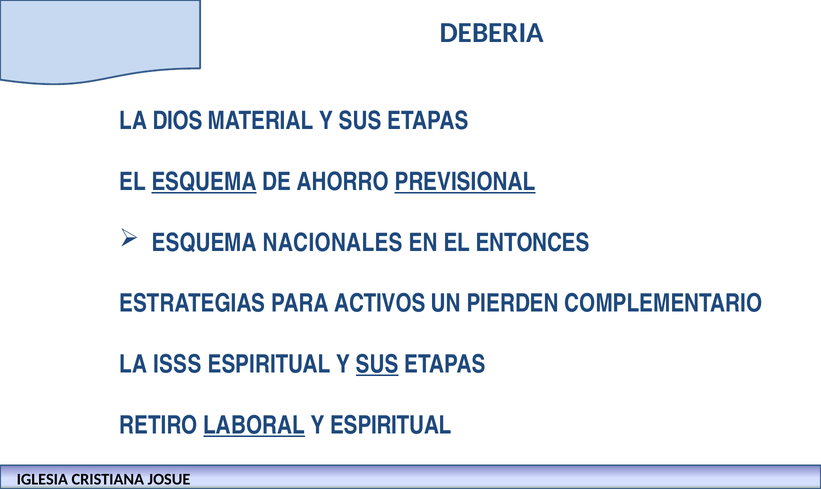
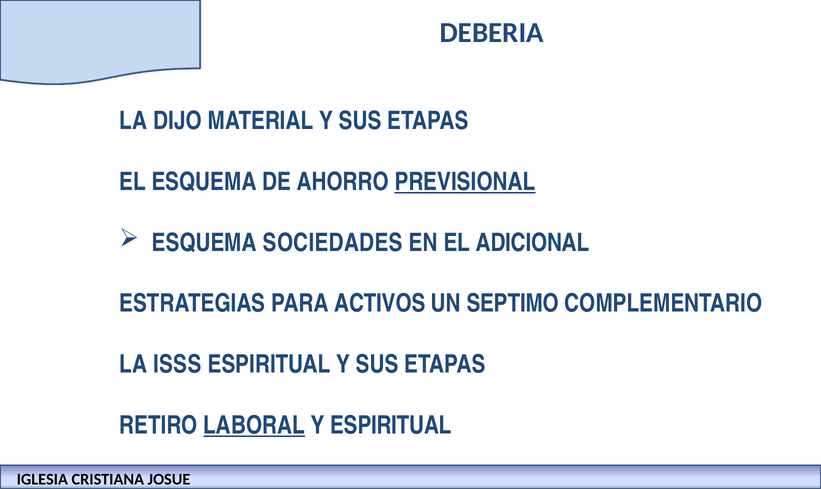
DIOS: DIOS -> DIJO (177, 121)
ESQUEMA underline: present -> none (204, 182)
NACIONALES: NACIONALES -> SOCIEDADES (333, 243)
ENTONCES: ENTONCES -> ADICIONAL (533, 243)
PIERDEN: PIERDEN -> SEPTIMO (513, 303)
SUS underline: present -> none (377, 364)
